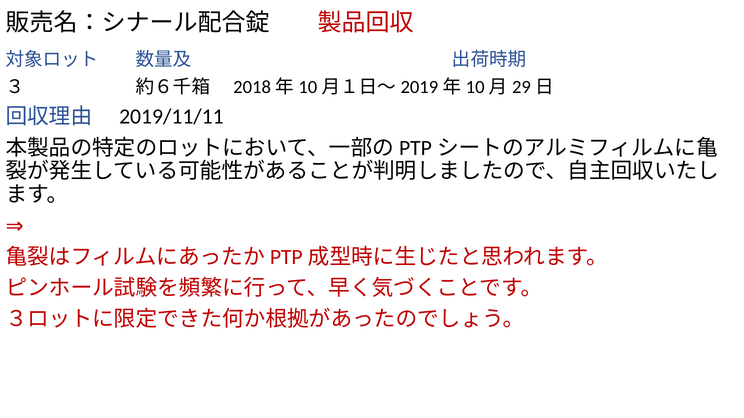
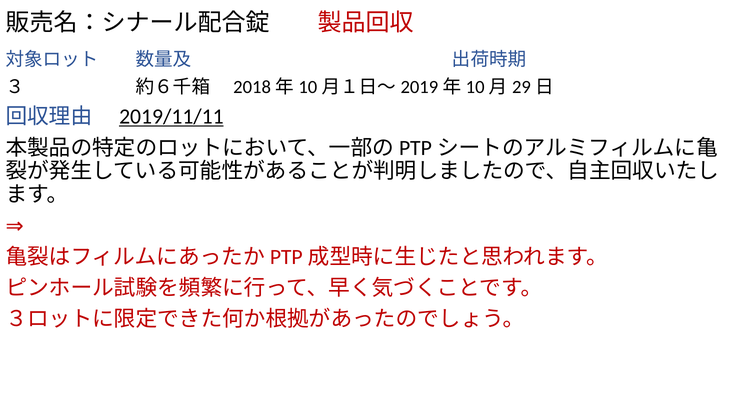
2019/11/11 underline: none -> present (171, 117)
